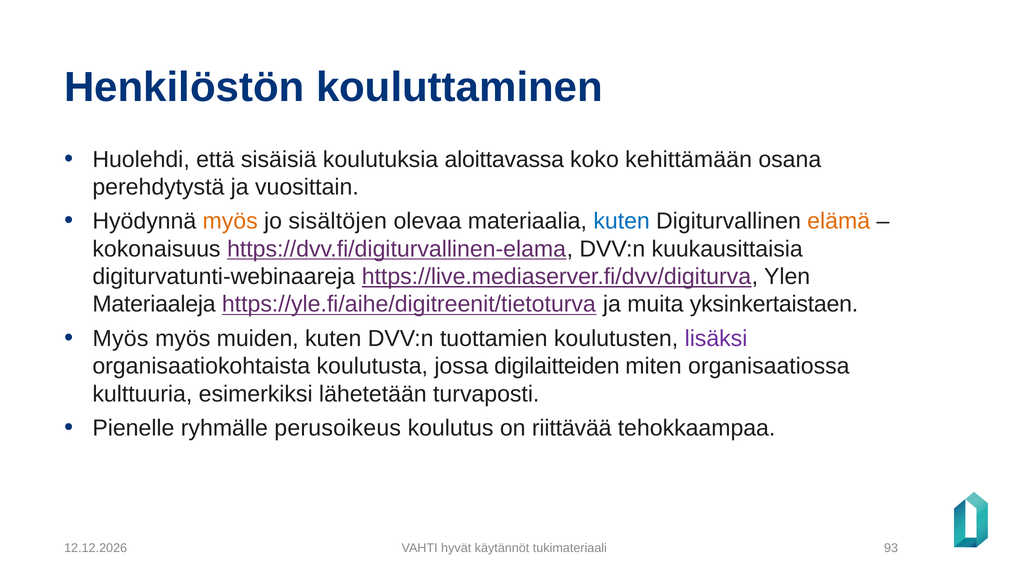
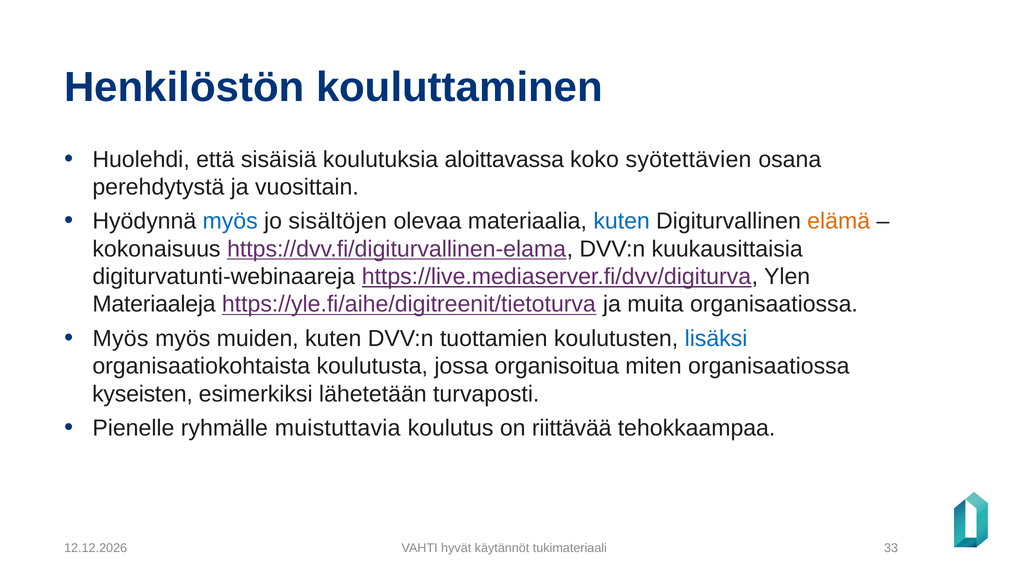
kehittämään: kehittämään -> syötettävien (689, 159)
myös colour: orange -> blue (230, 221)
muita yksinkertaistaen: yksinkertaistaen -> organisaatiossa (774, 304)
lisäksi colour: purple -> blue (716, 338)
digilaitteiden: digilaitteiden -> organisoitua (557, 366)
kulttuuria: kulttuuria -> kyseisten (142, 394)
perusoikeus: perusoikeus -> muistuttavia (338, 428)
93: 93 -> 33 (891, 548)
